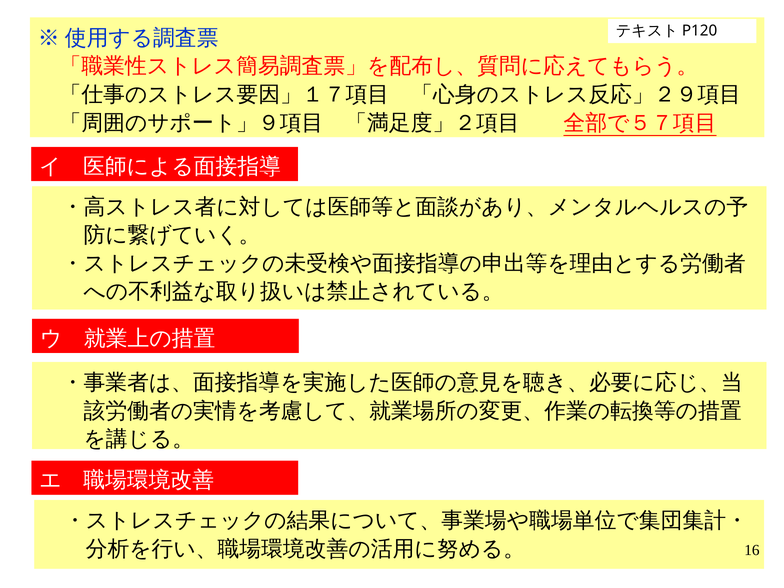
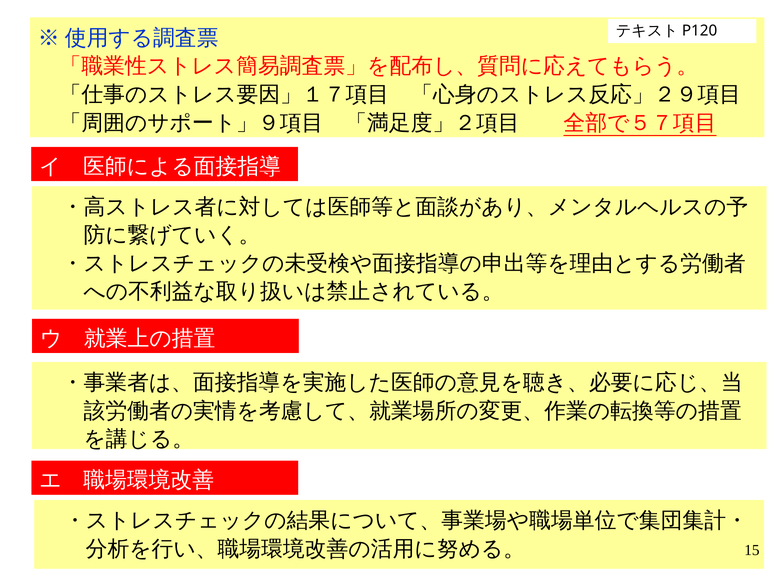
16: 16 -> 15 (752, 550)
